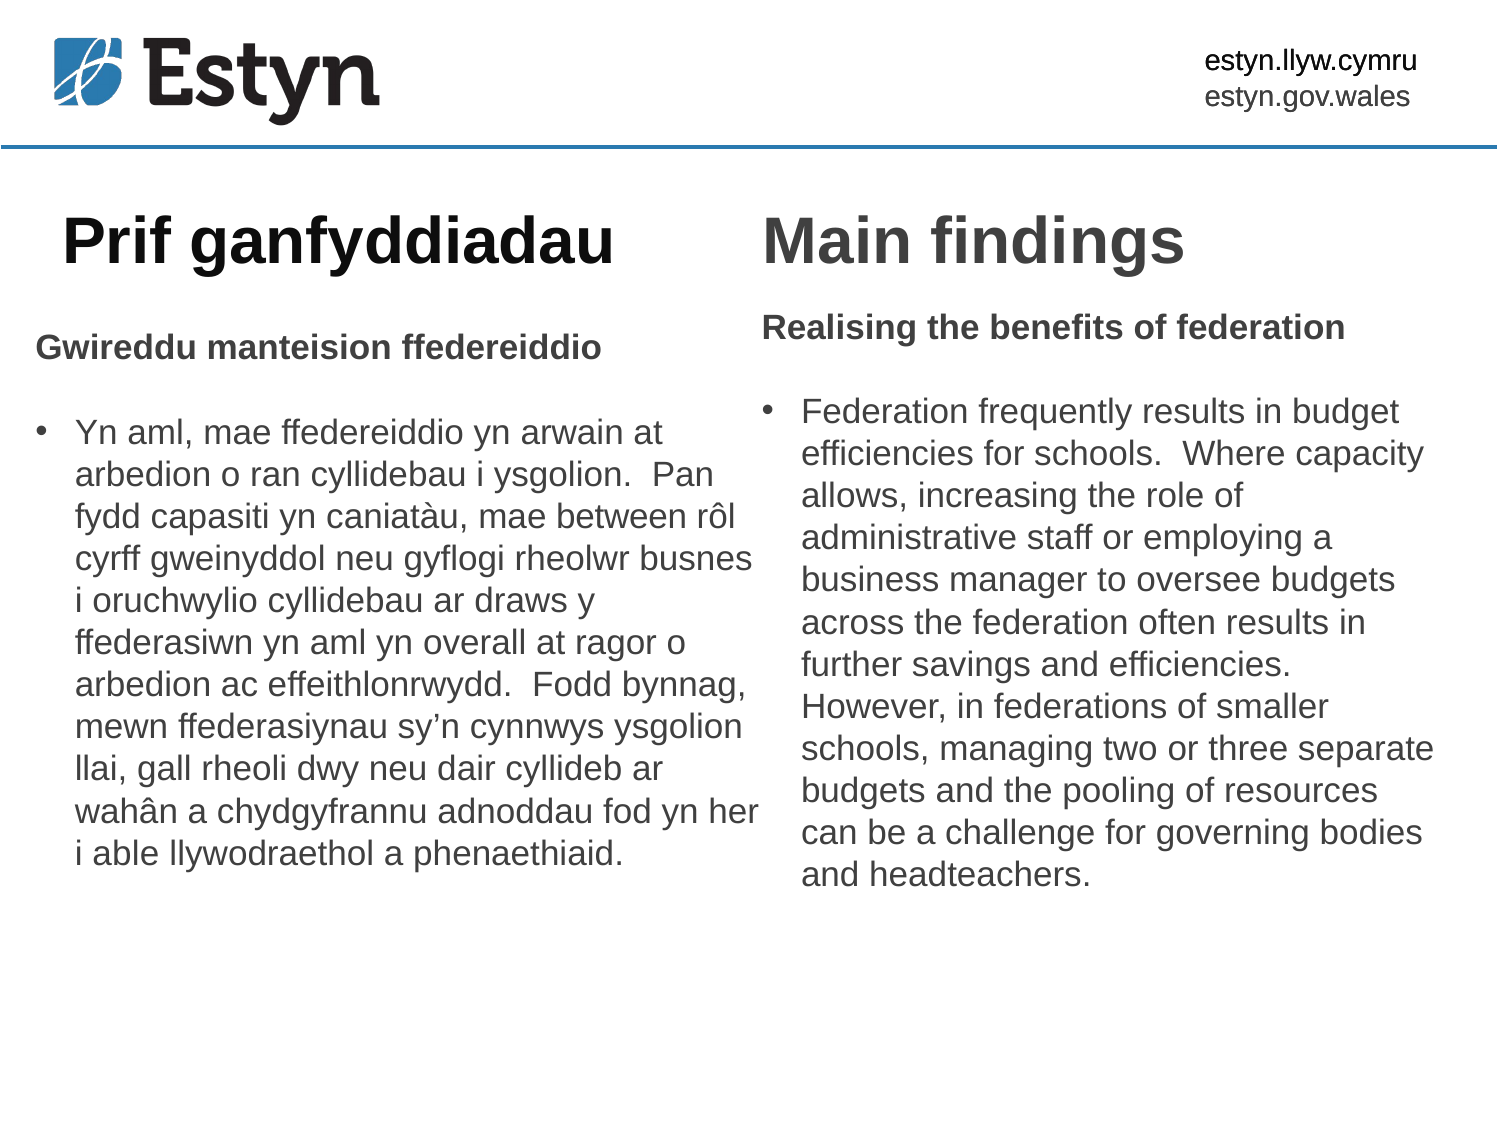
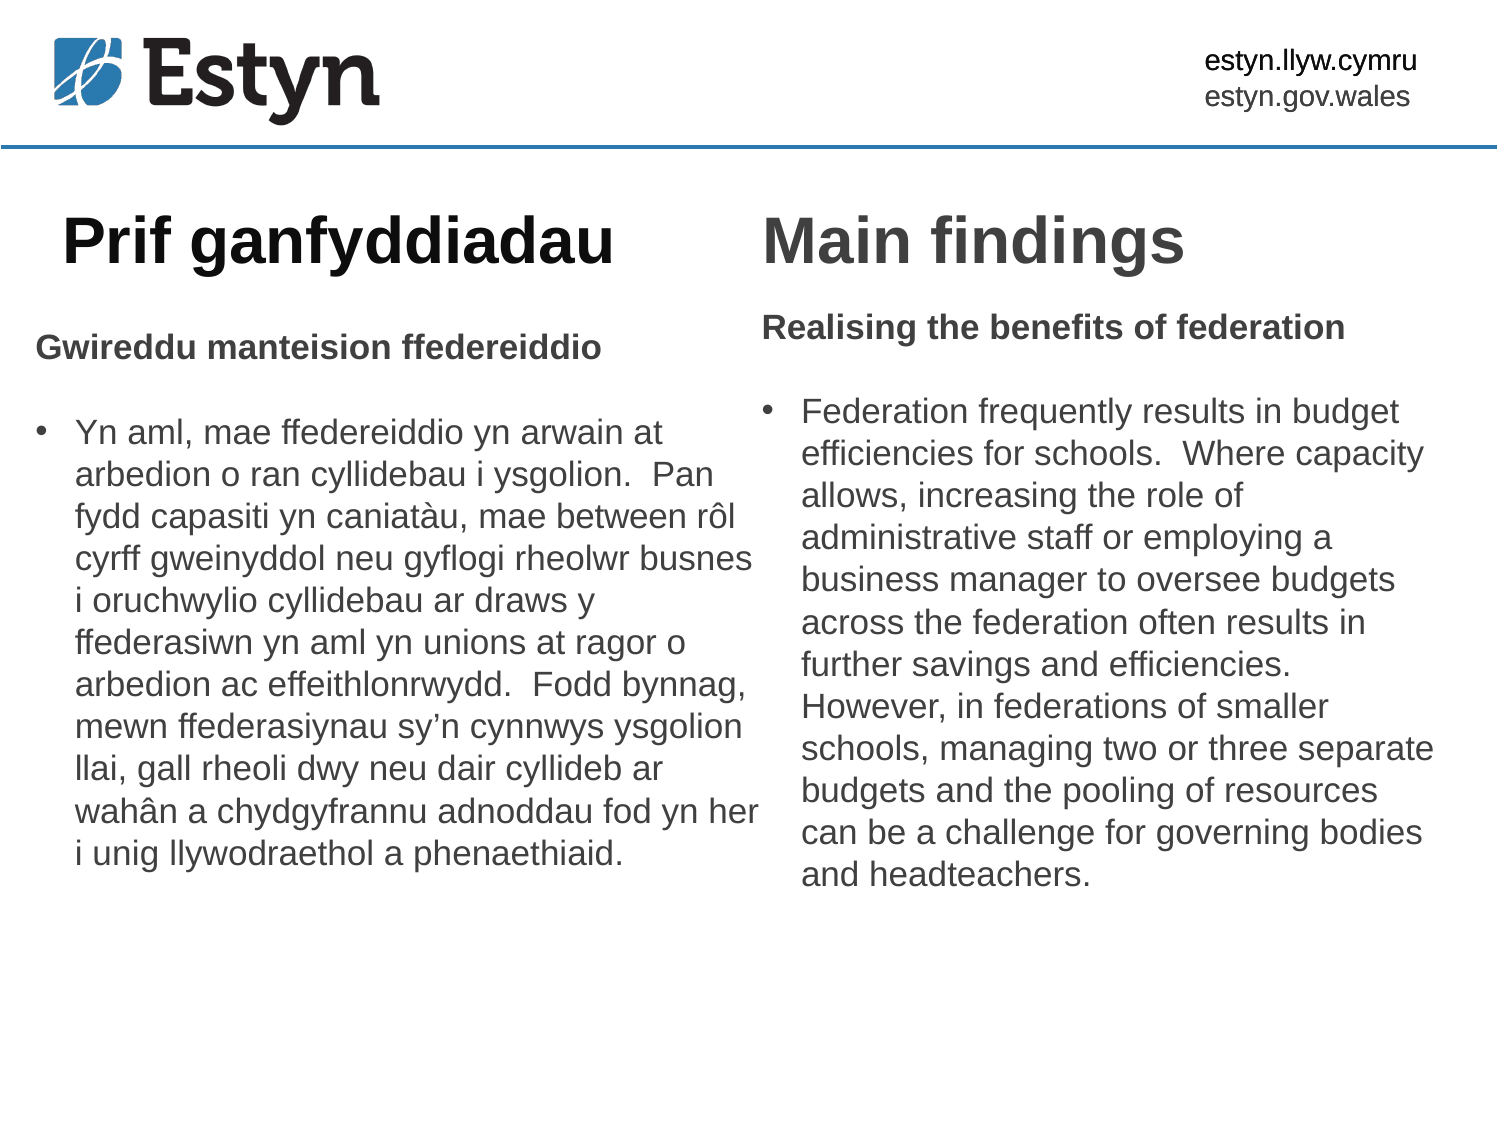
overall: overall -> unions (475, 643)
able: able -> unig (126, 853)
